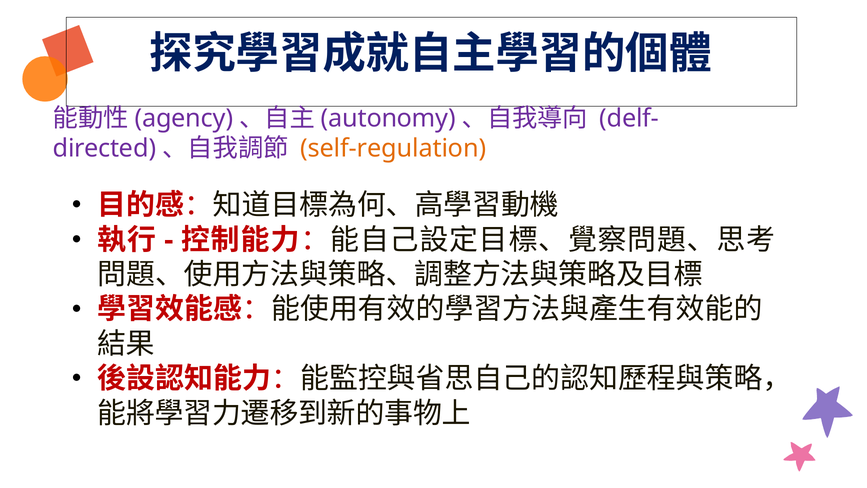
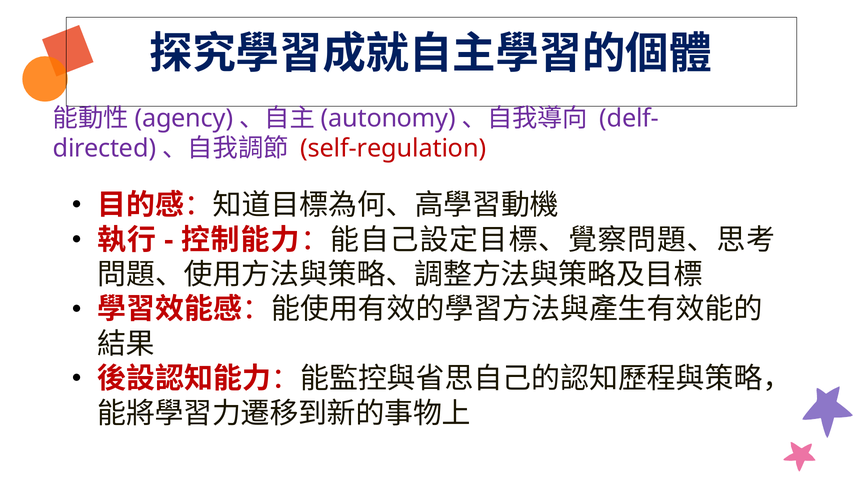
self-regulation colour: orange -> red (393, 148)
